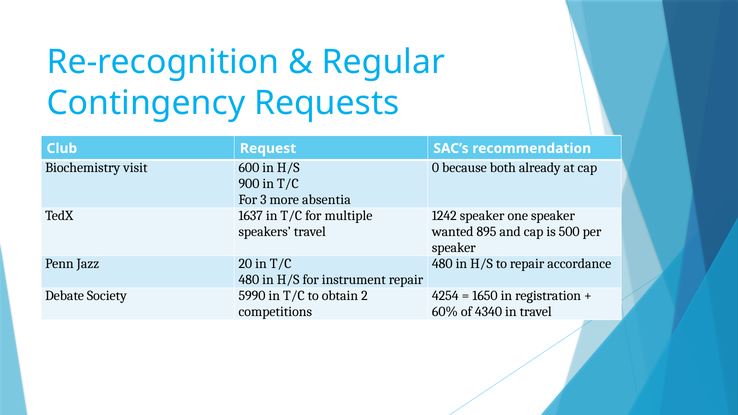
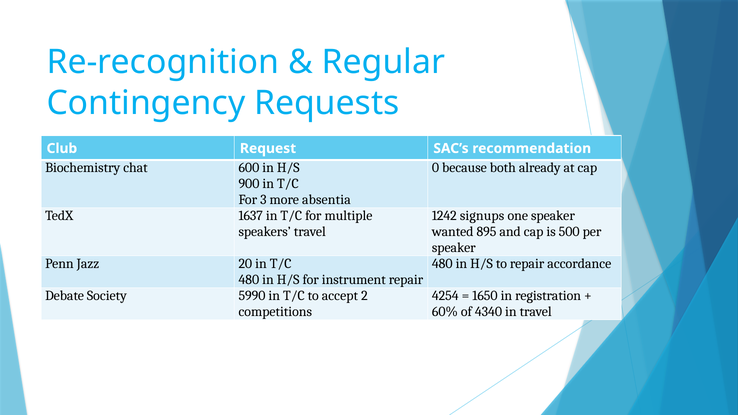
visit: visit -> chat (135, 168)
1242 speaker: speaker -> signups (482, 216)
obtain: obtain -> accept (340, 296)
